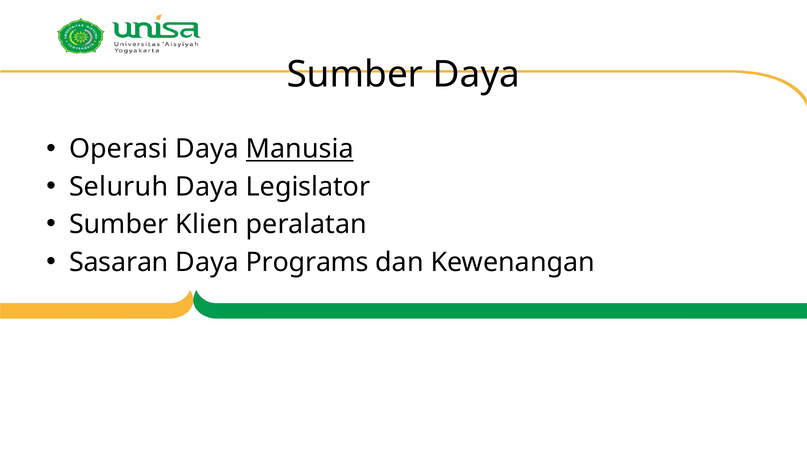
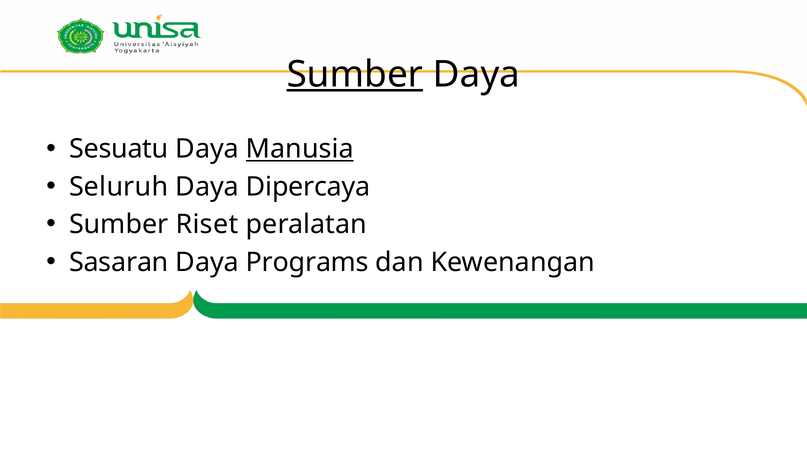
Sumber underline: none -> present (355, 74)
Operasi: Operasi -> Sesuatu (119, 149)
Legislator: Legislator -> Dipercaya (308, 187)
Klien: Klien -> Riset (207, 224)
